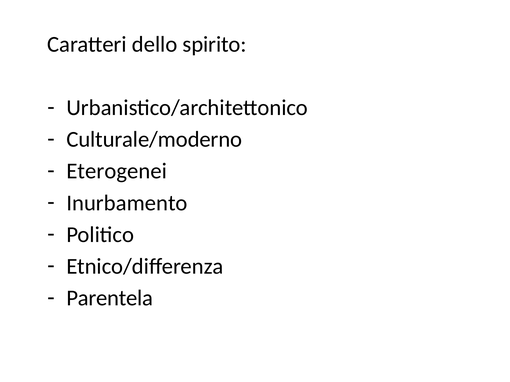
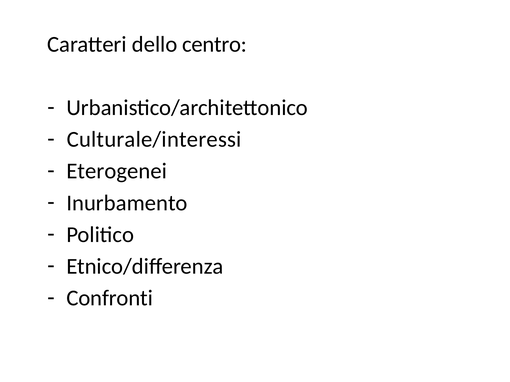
spirito: spirito -> centro (215, 44)
Culturale/moderno: Culturale/moderno -> Culturale/interessi (154, 140)
Parentela: Parentela -> Confronti (110, 298)
